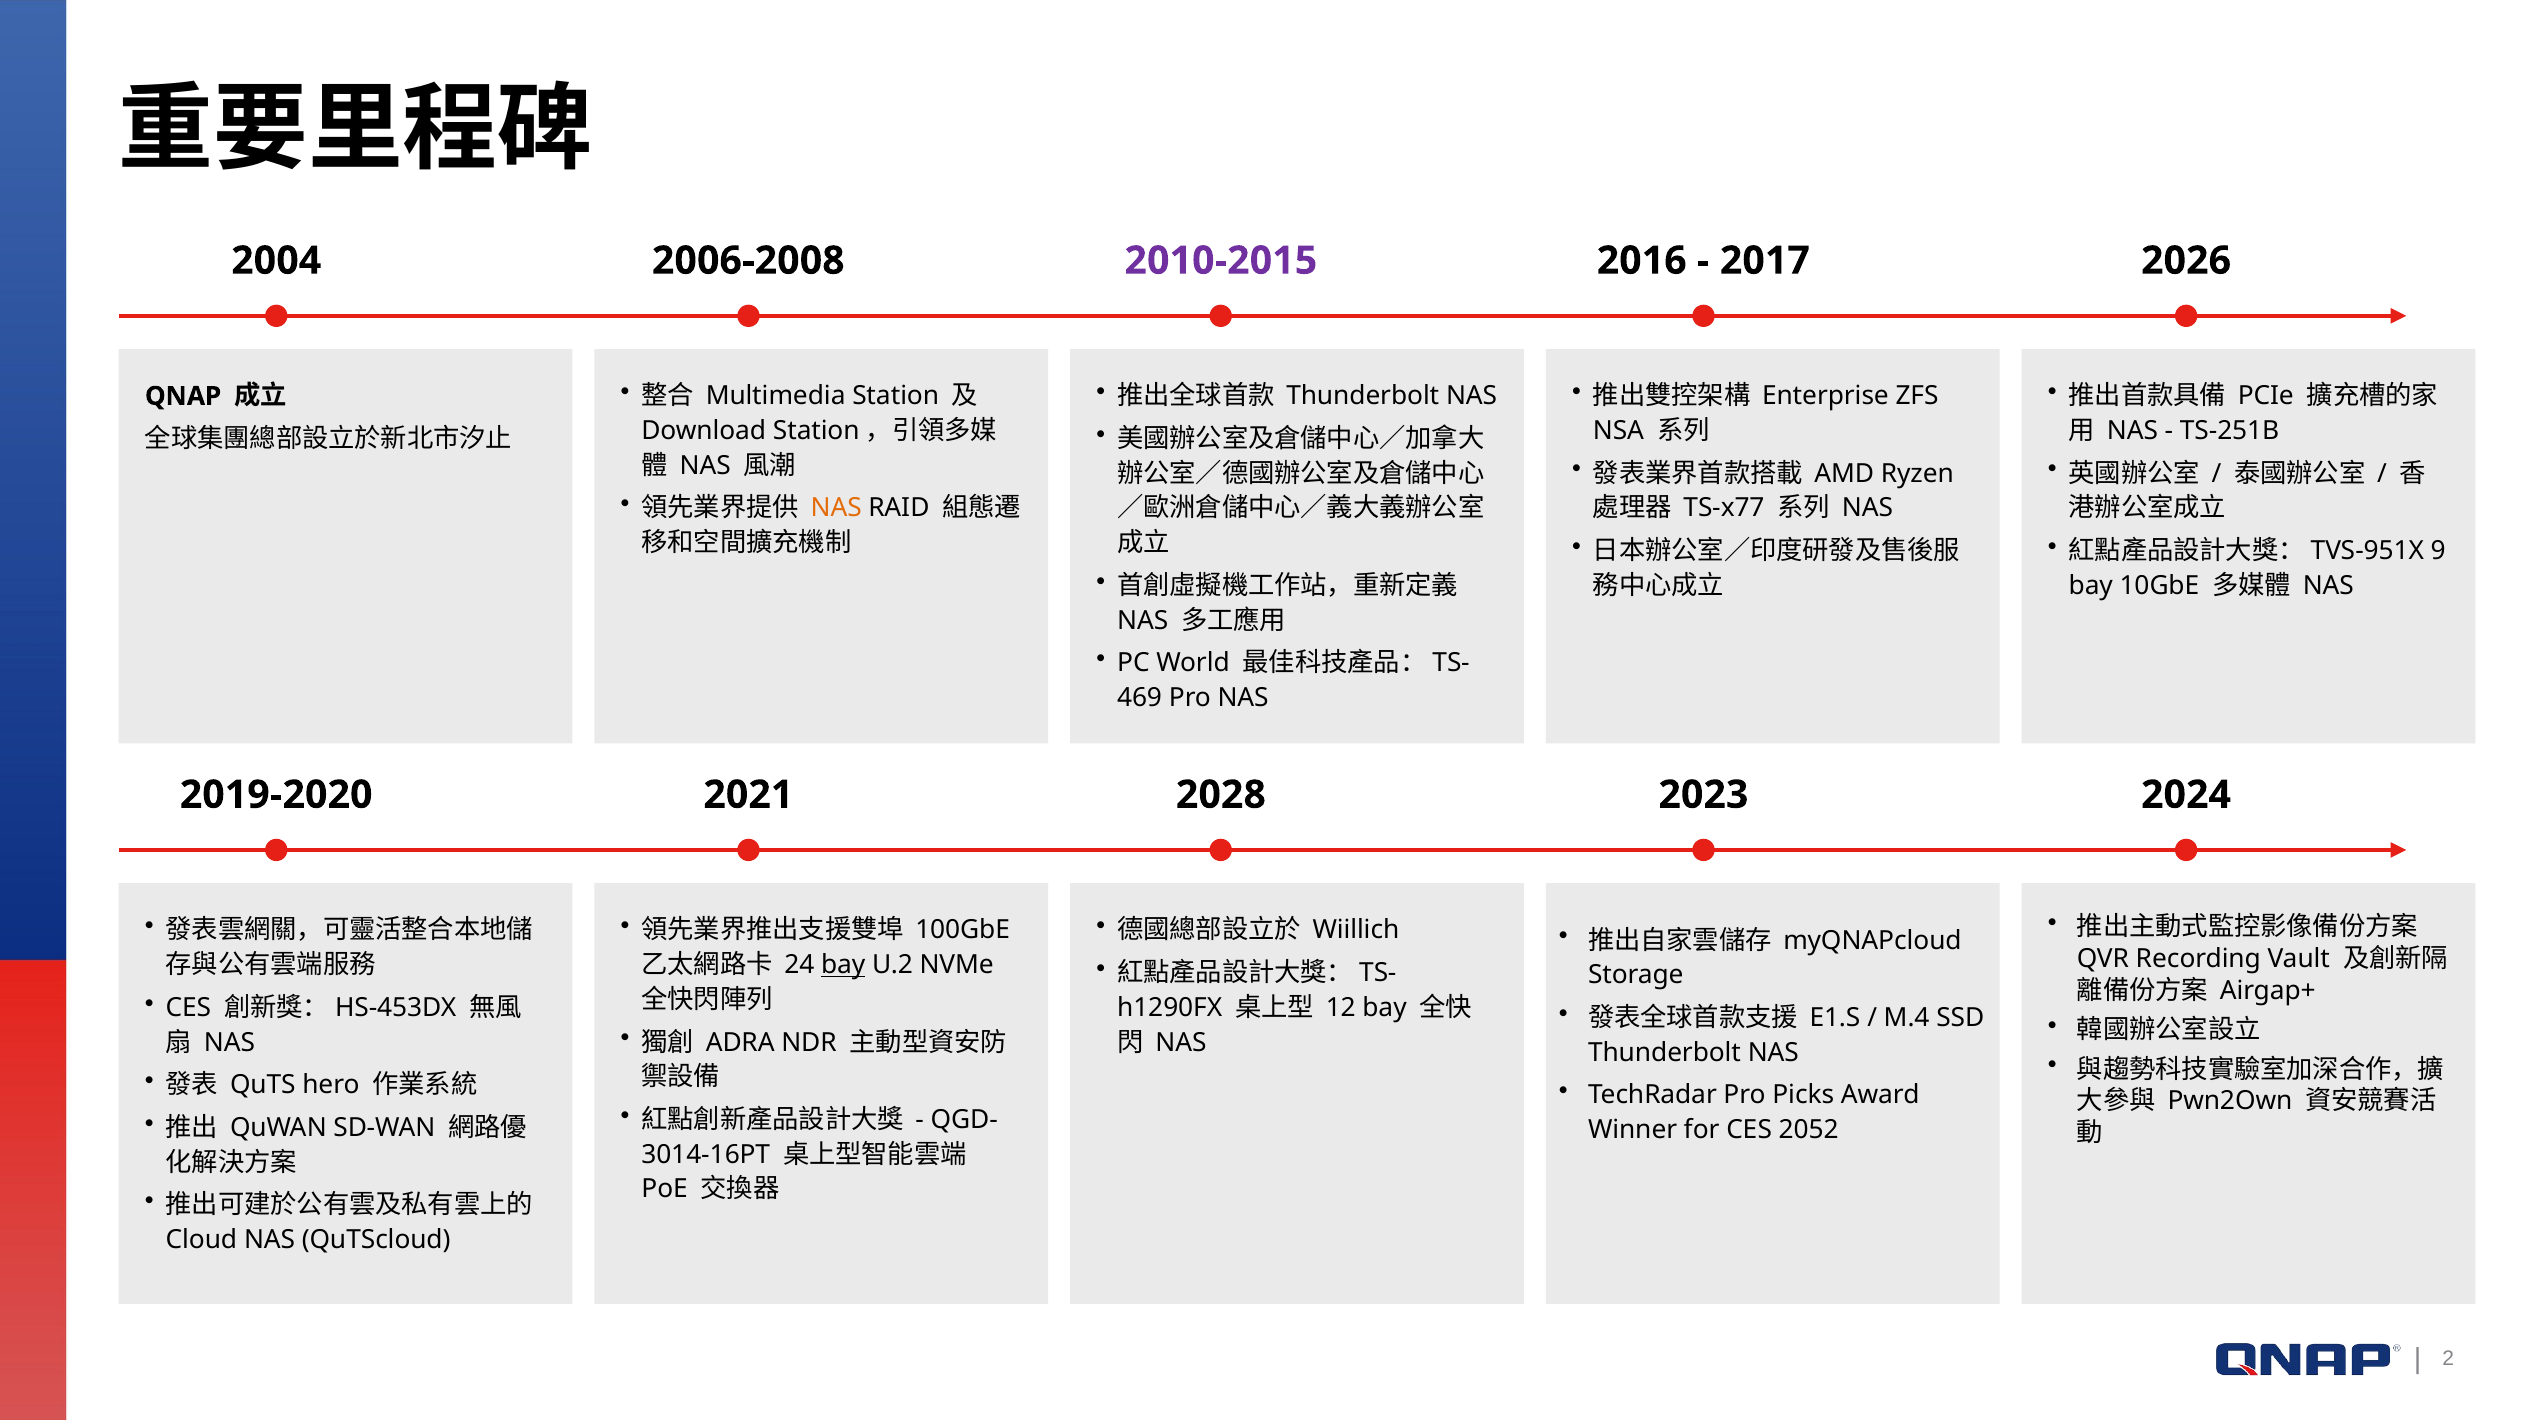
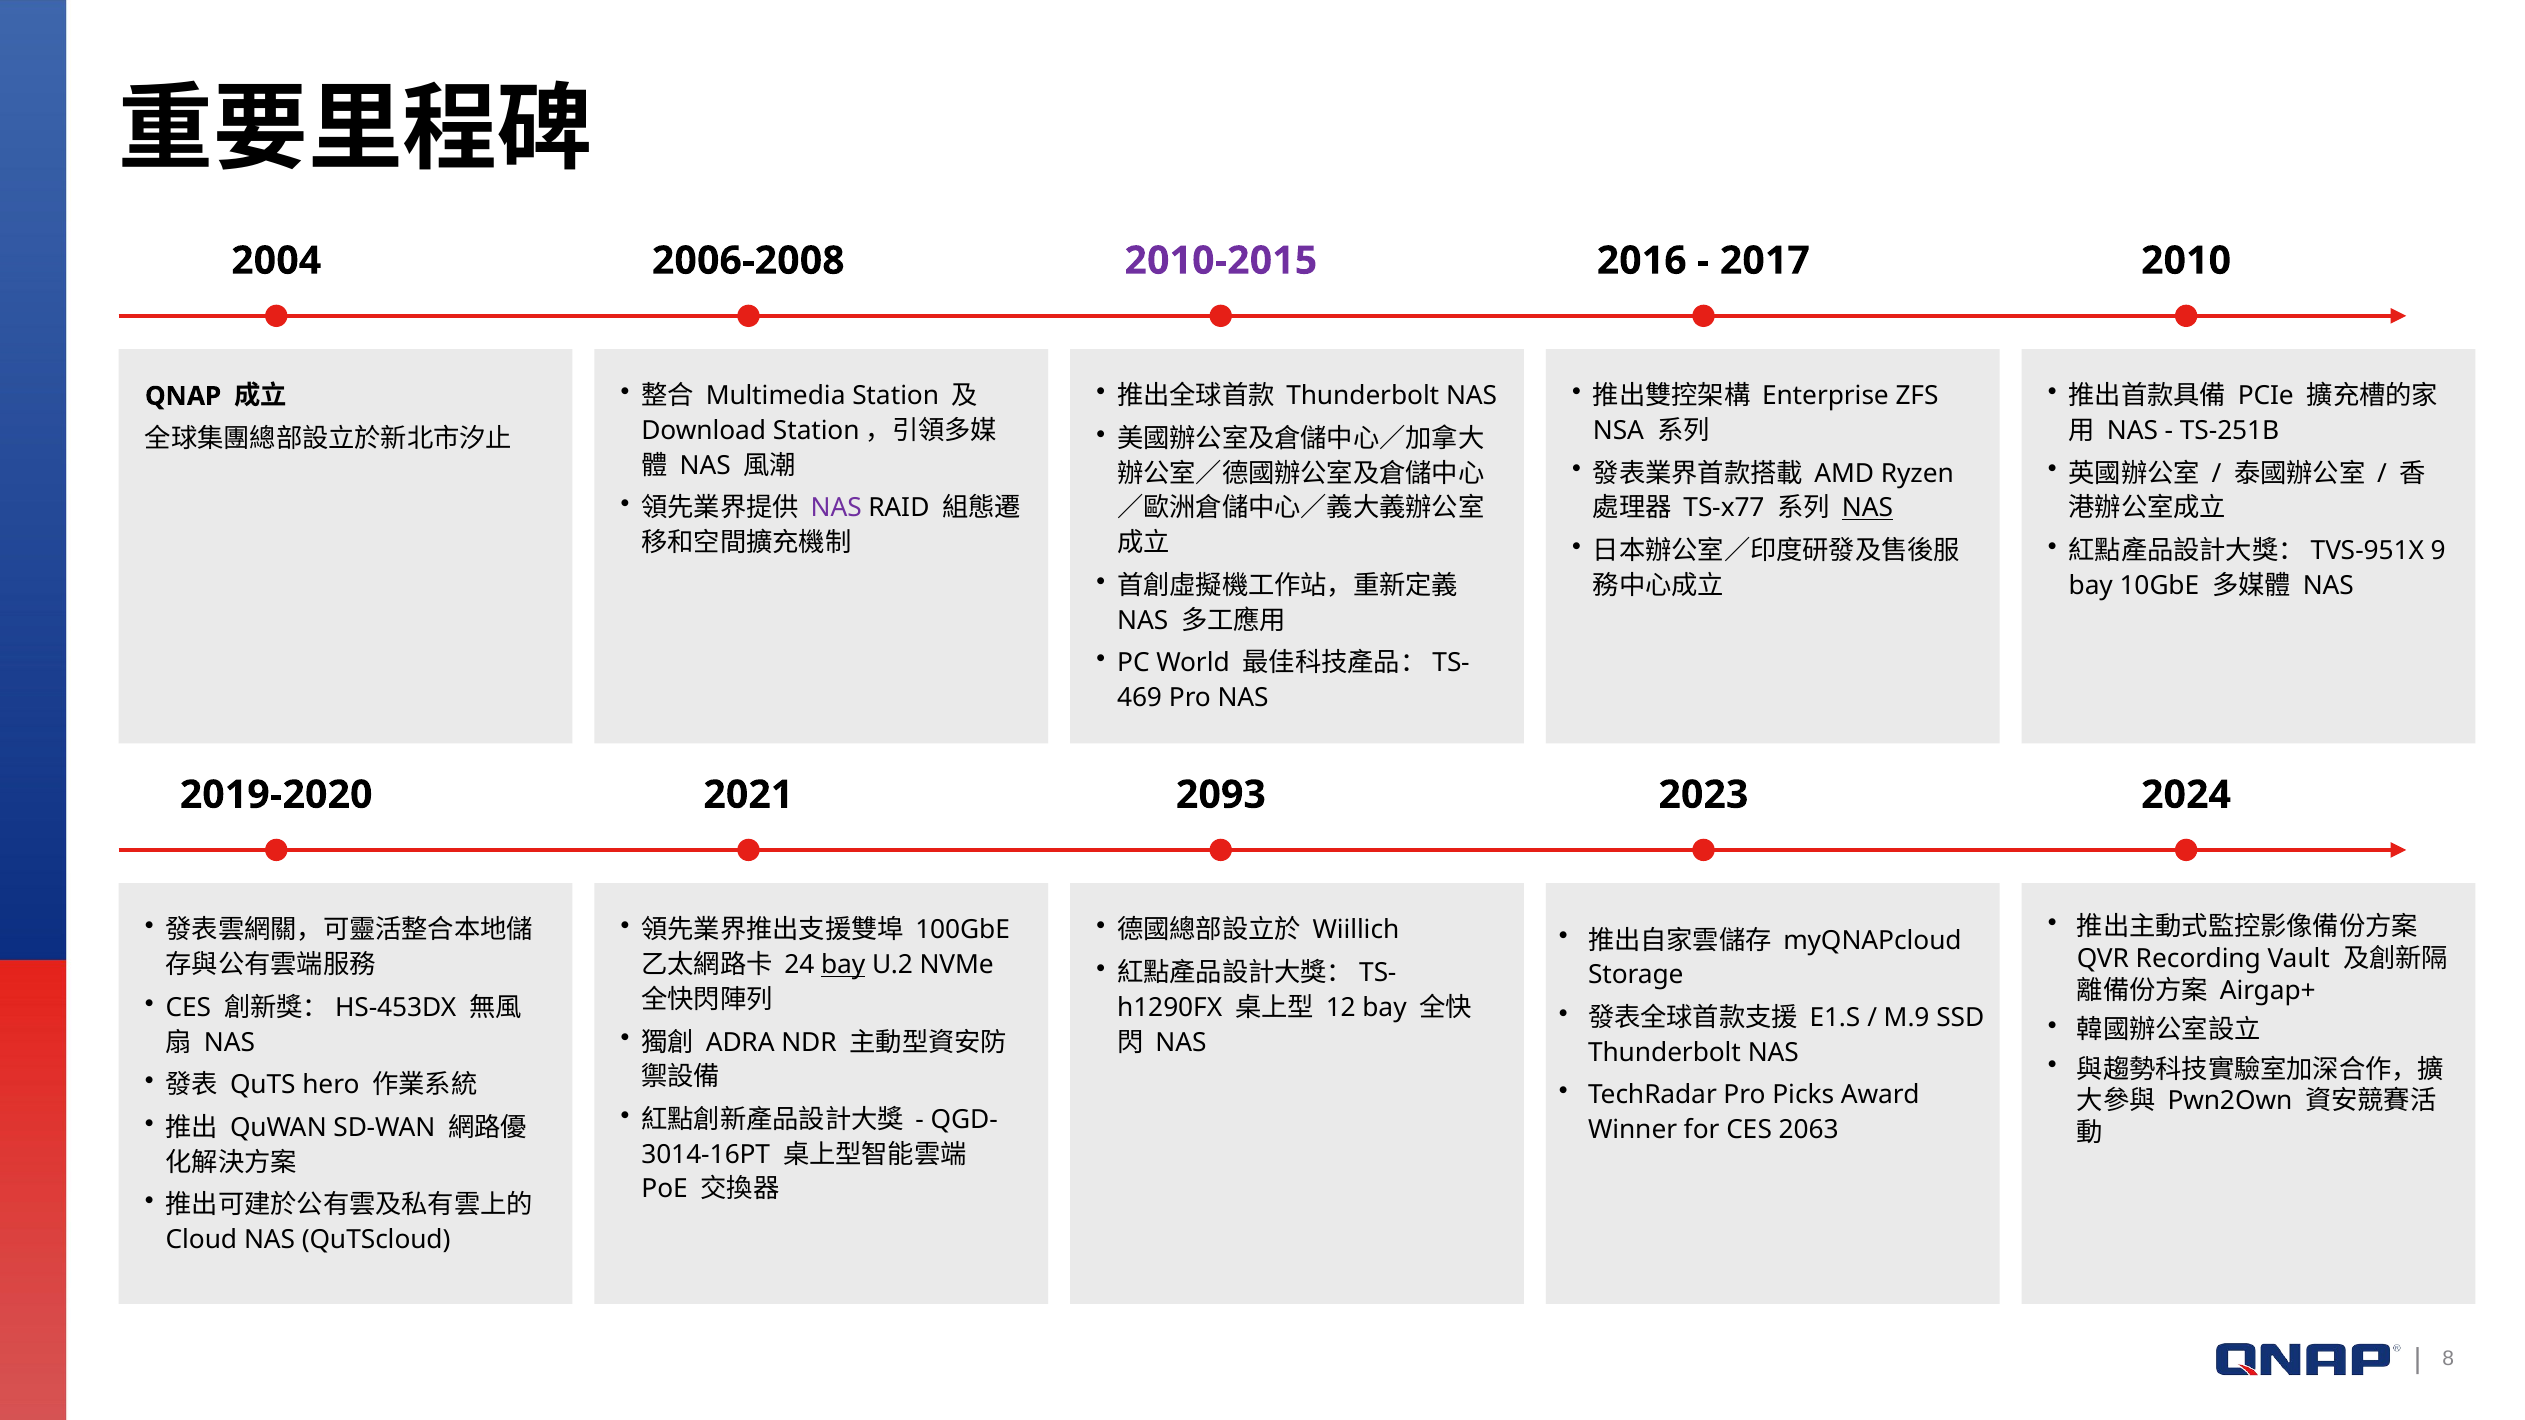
2026: 2026 -> 2010 (2186, 261)
NAS colour: orange -> purple (836, 508)
NAS underline: none -> present (1867, 508)
2028: 2028 -> 2093 (1221, 795)
M.4: M.4 -> M.9 (1907, 1018)
2052: 2052 -> 2063 (1809, 1130)
2: 2 -> 8 (2448, 1359)
